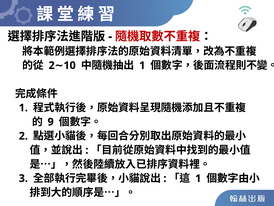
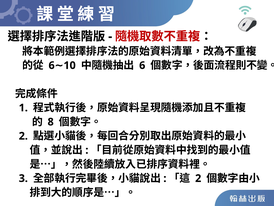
1: 1 -> 6 (142, 65)
2: 2 -> 6 (52, 65)
9: 9 -> 8 (51, 122)
1: 1 -> 2 (198, 178)
